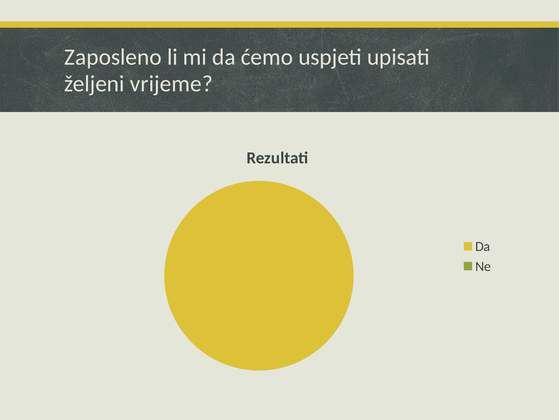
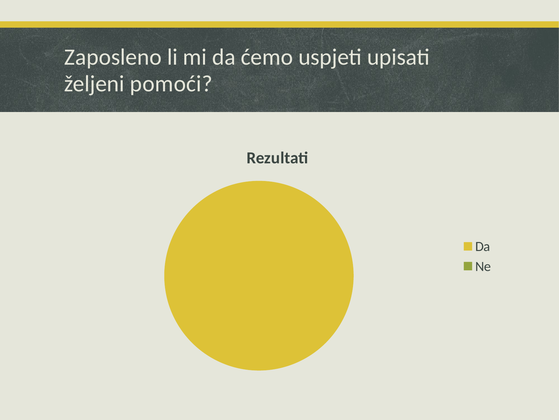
vrijeme: vrijeme -> pomoći (171, 84)
